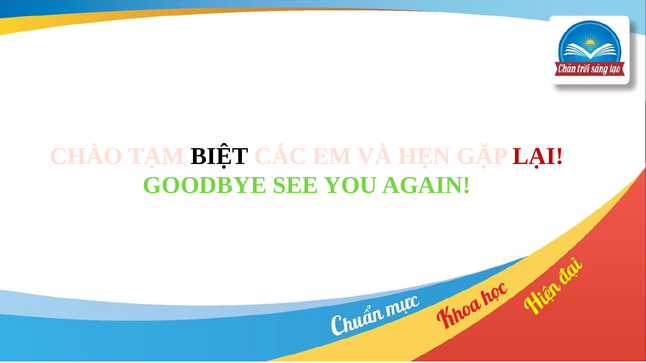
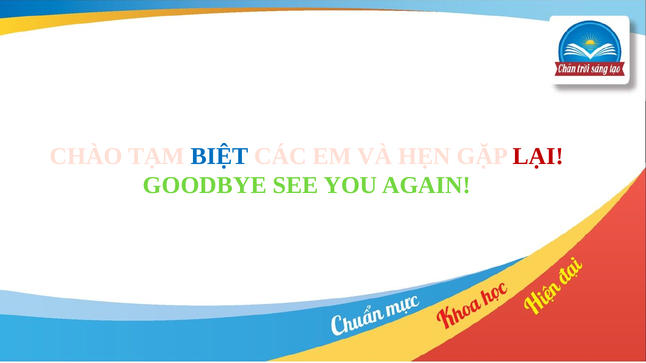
BIỆT colour: black -> blue (220, 156)
